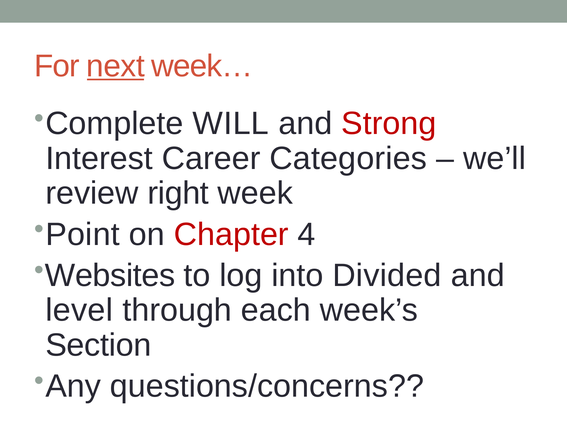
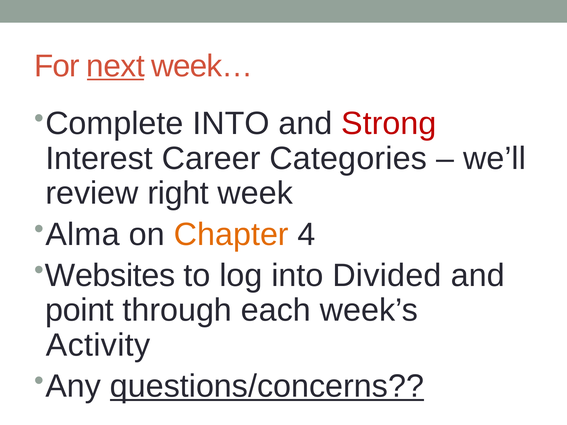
Complete WILL: WILL -> INTO (231, 124)
Point: Point -> Alma (83, 235)
Chapter colour: red -> orange (231, 235)
level: level -> point (80, 310)
Section: Section -> Activity (98, 345)
questions/concerns underline: none -> present (267, 386)
